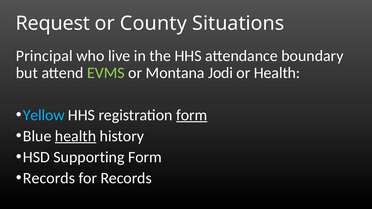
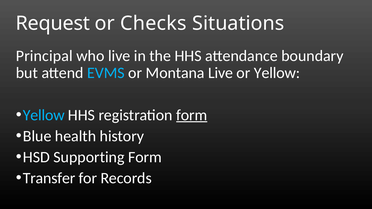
County: County -> Checks (153, 23)
EVMS colour: light green -> light blue (106, 73)
Montana Jodi: Jodi -> Live (221, 73)
or Health: Health -> Yellow (277, 73)
health underline: present -> none (76, 136)
Records: Records -> Transfer (49, 178)
